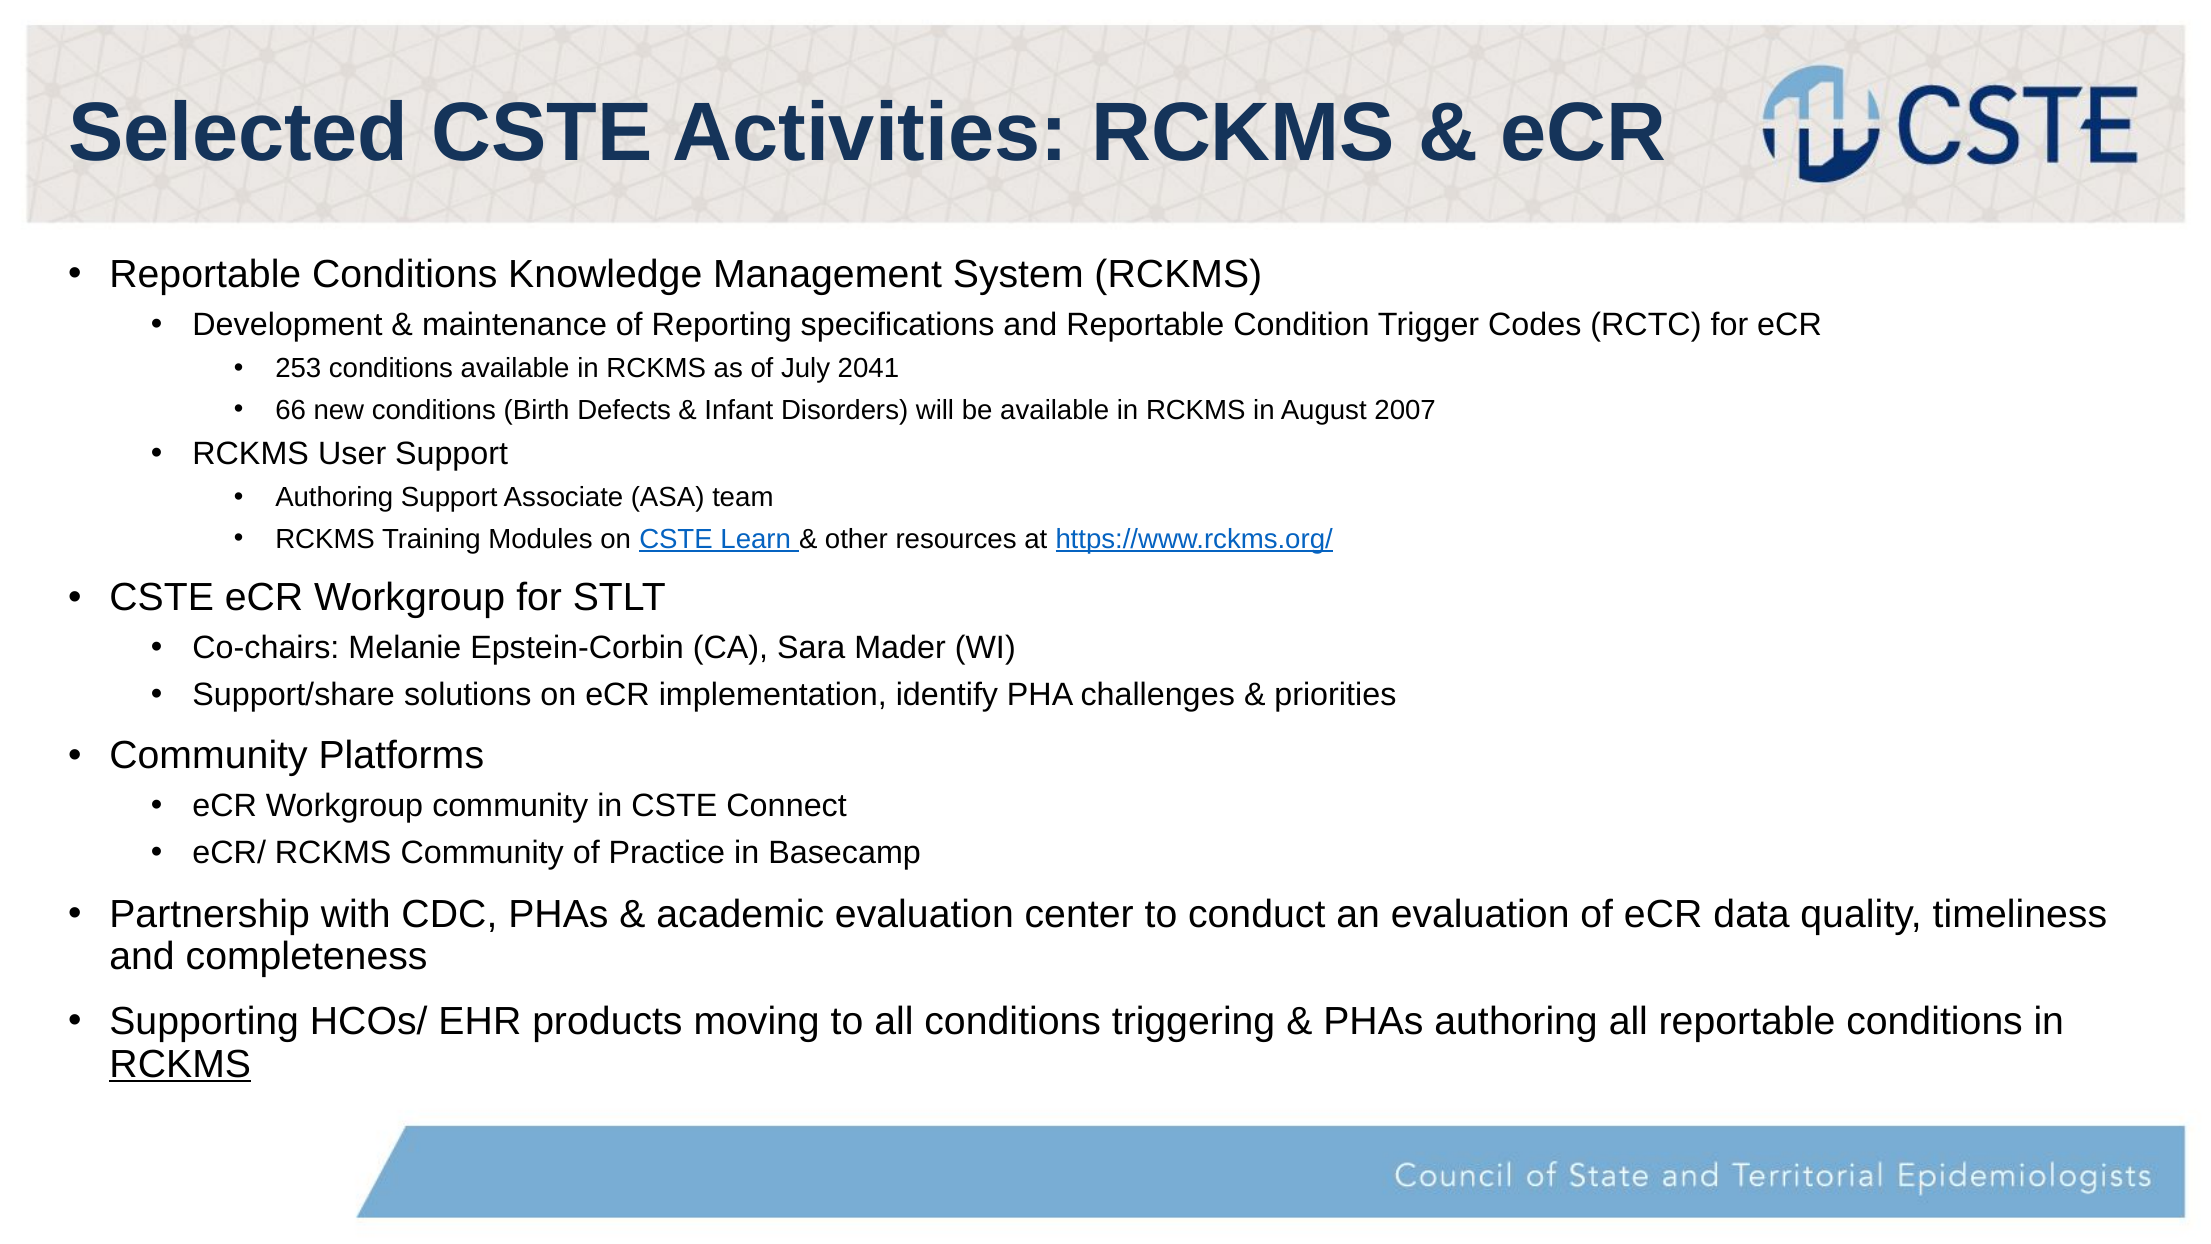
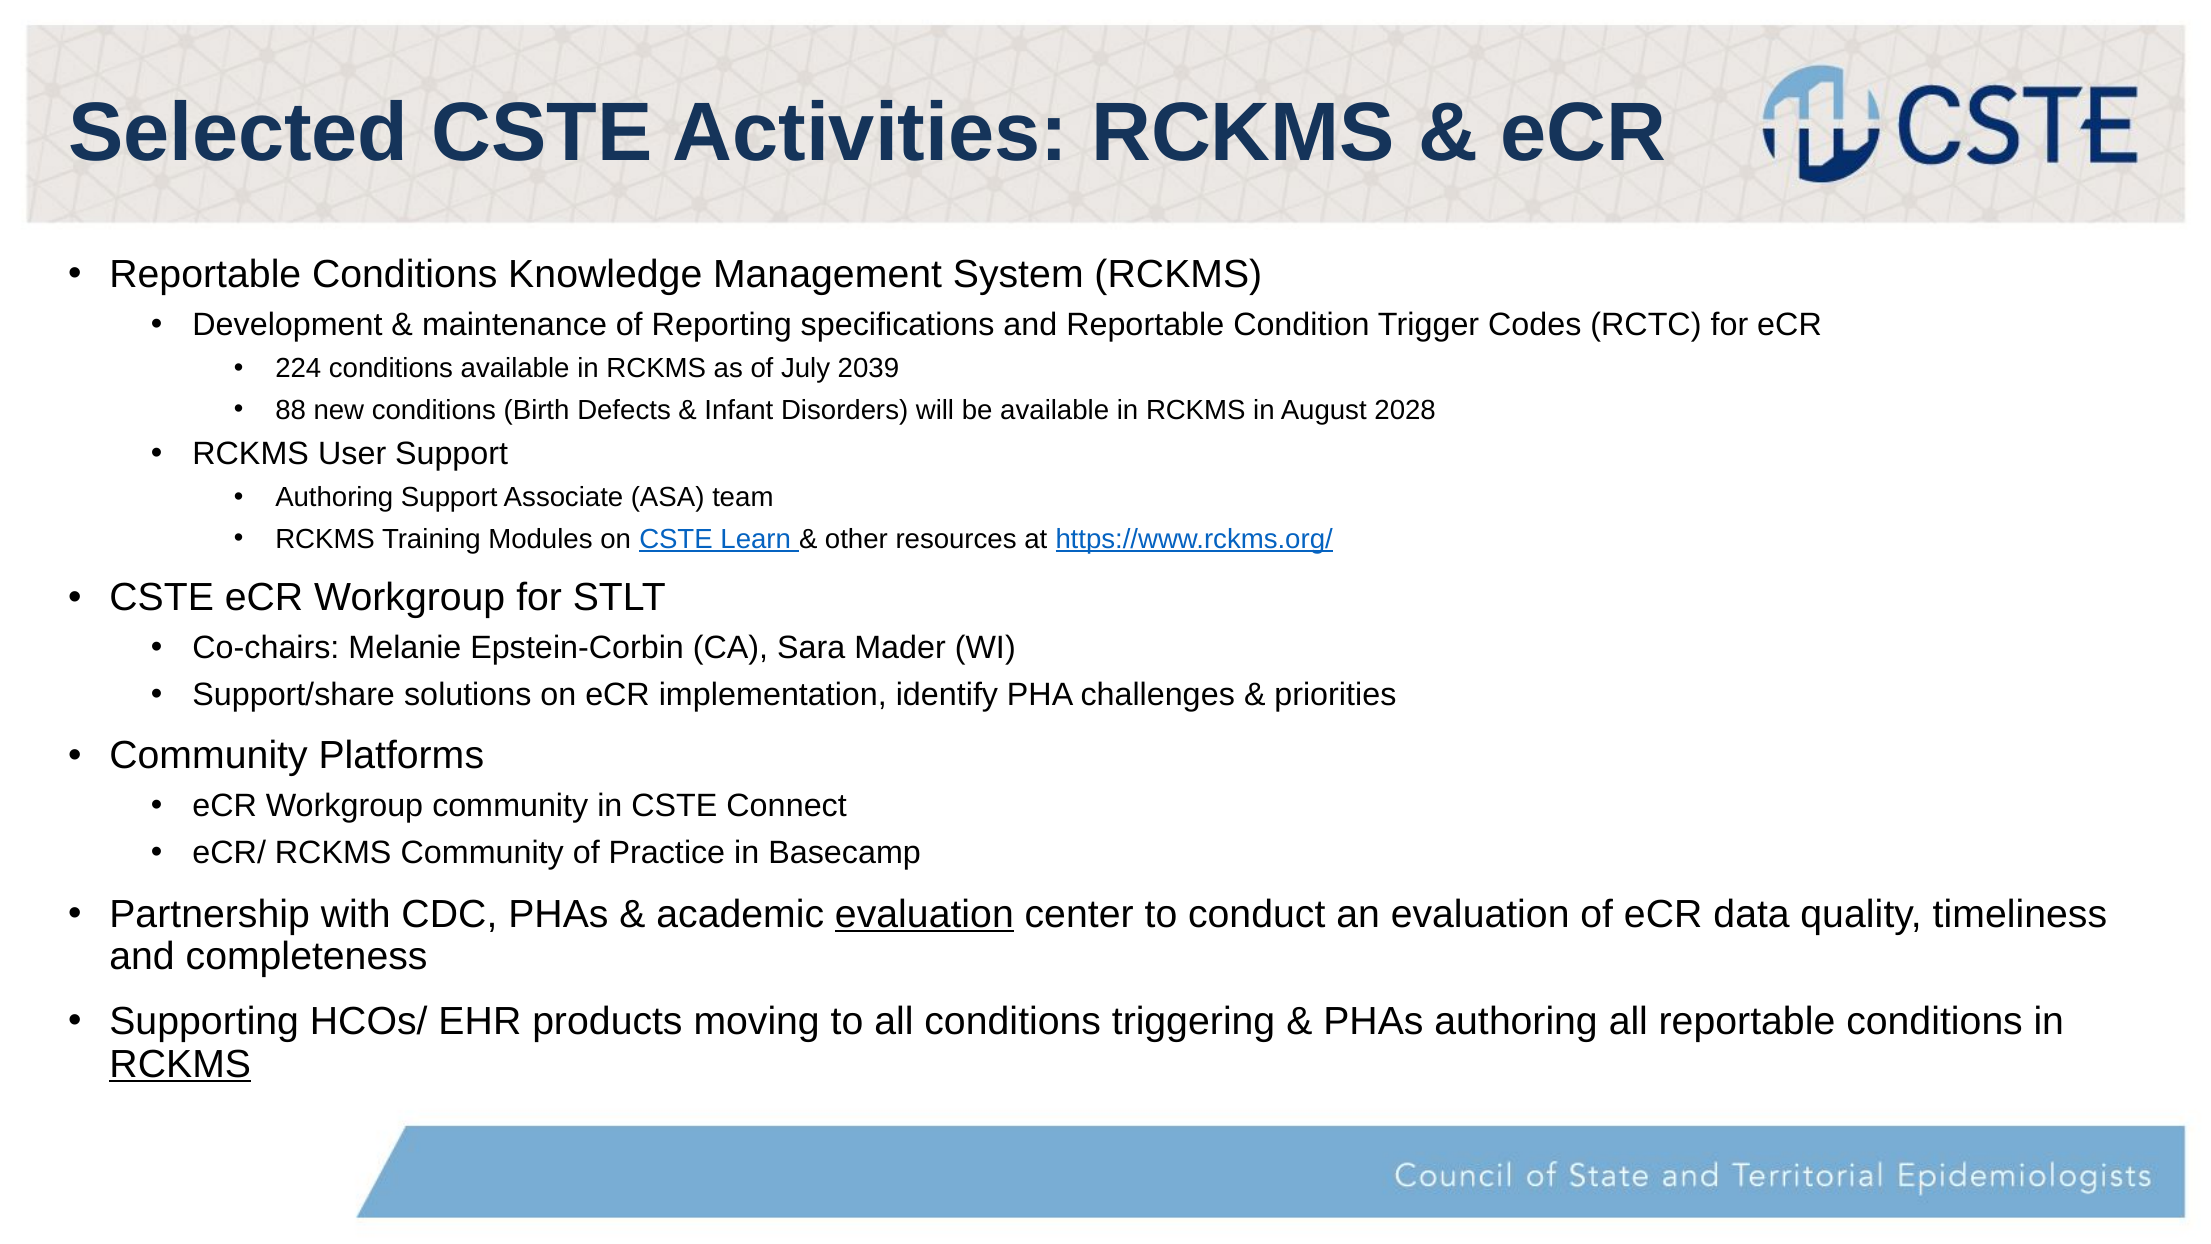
253: 253 -> 224 (298, 368)
2041: 2041 -> 2039 (868, 368)
66: 66 -> 88 (291, 410)
2007: 2007 -> 2028 (1405, 410)
evaluation underline: none -> present (924, 914)
